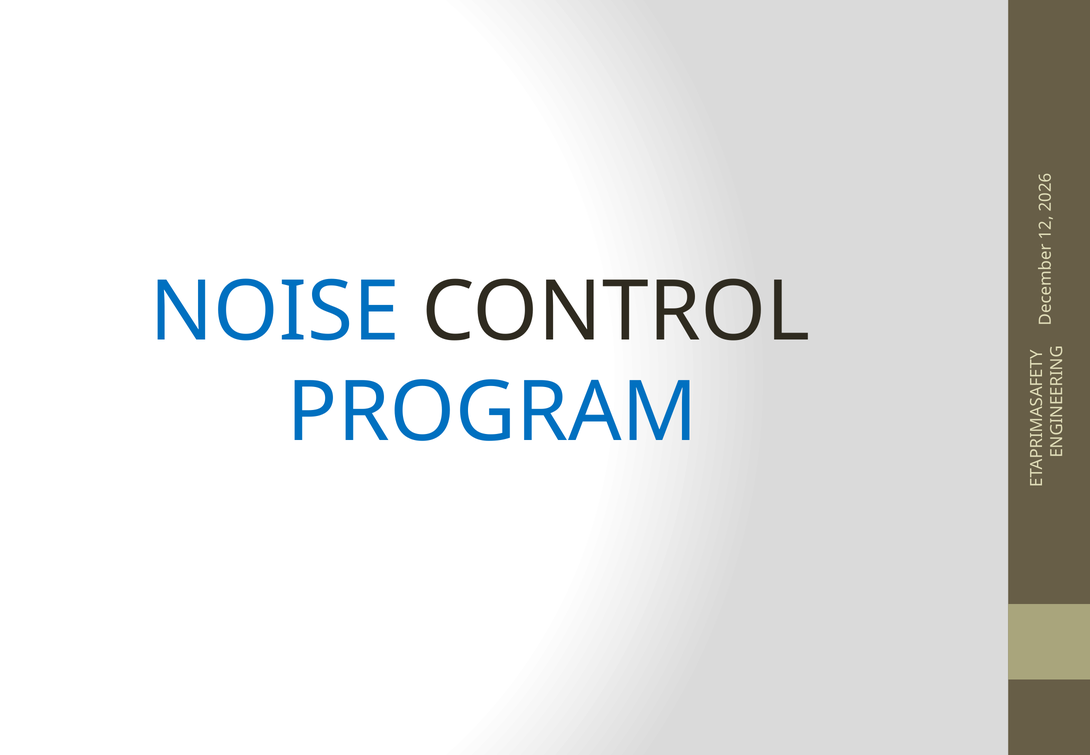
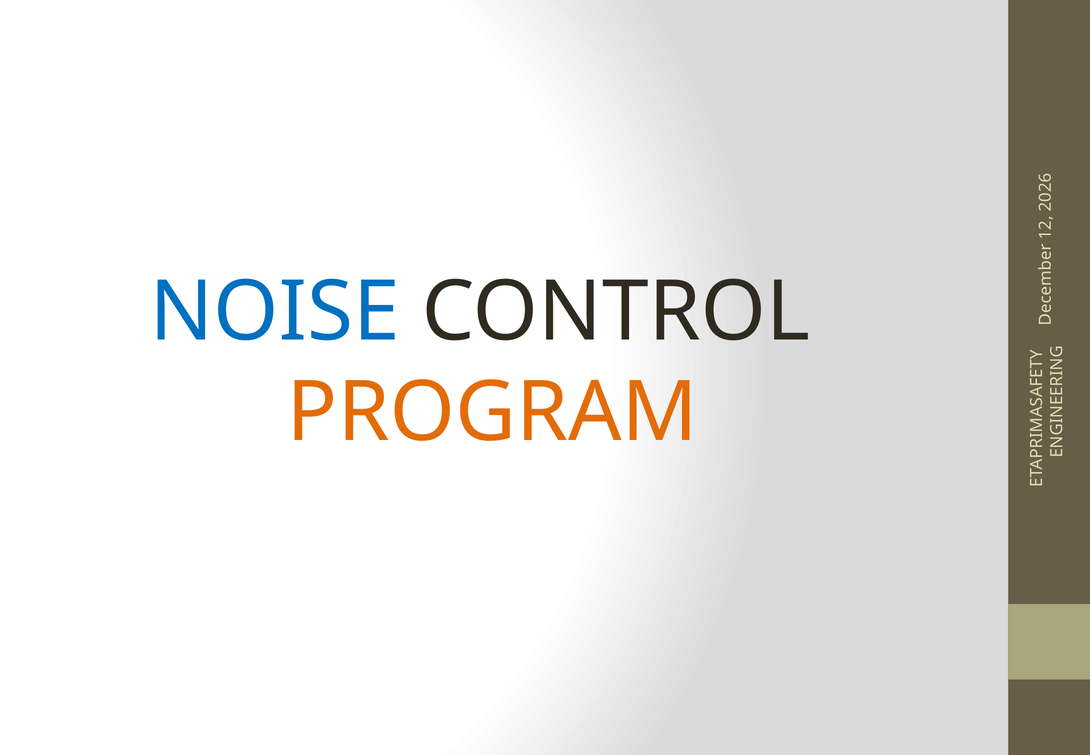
PROGRAM colour: blue -> orange (492, 412)
